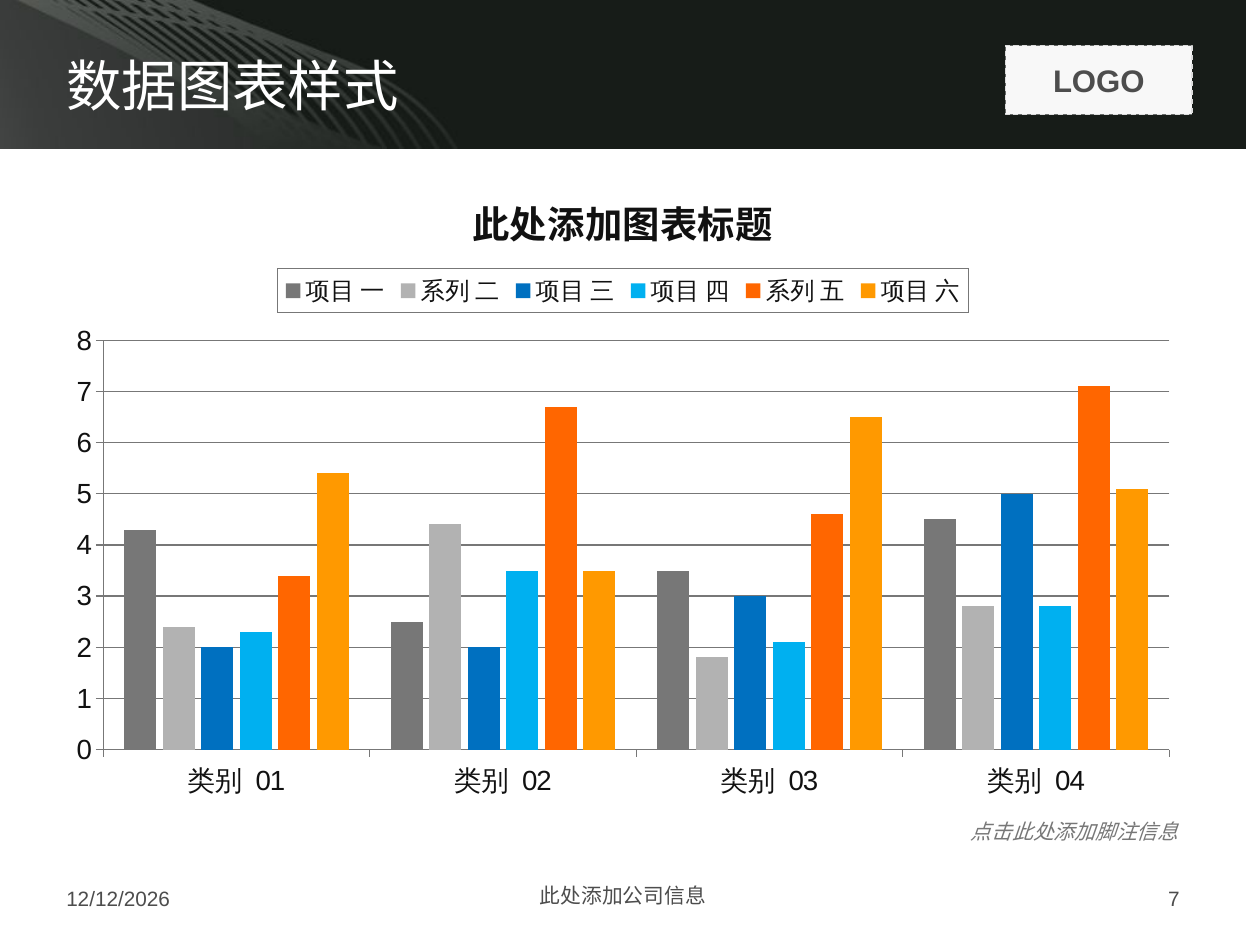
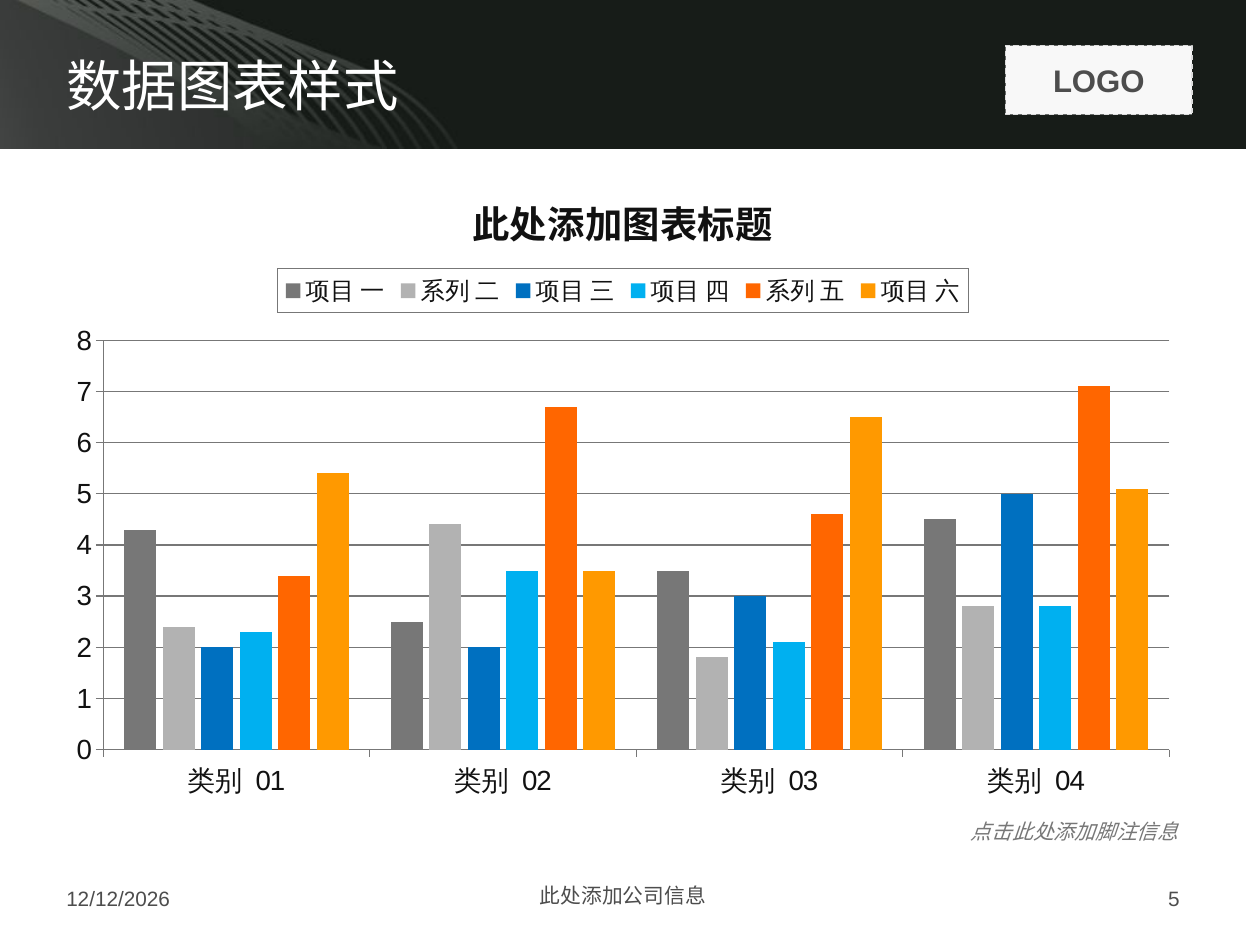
7: 7 -> 5 (1174, 899)
